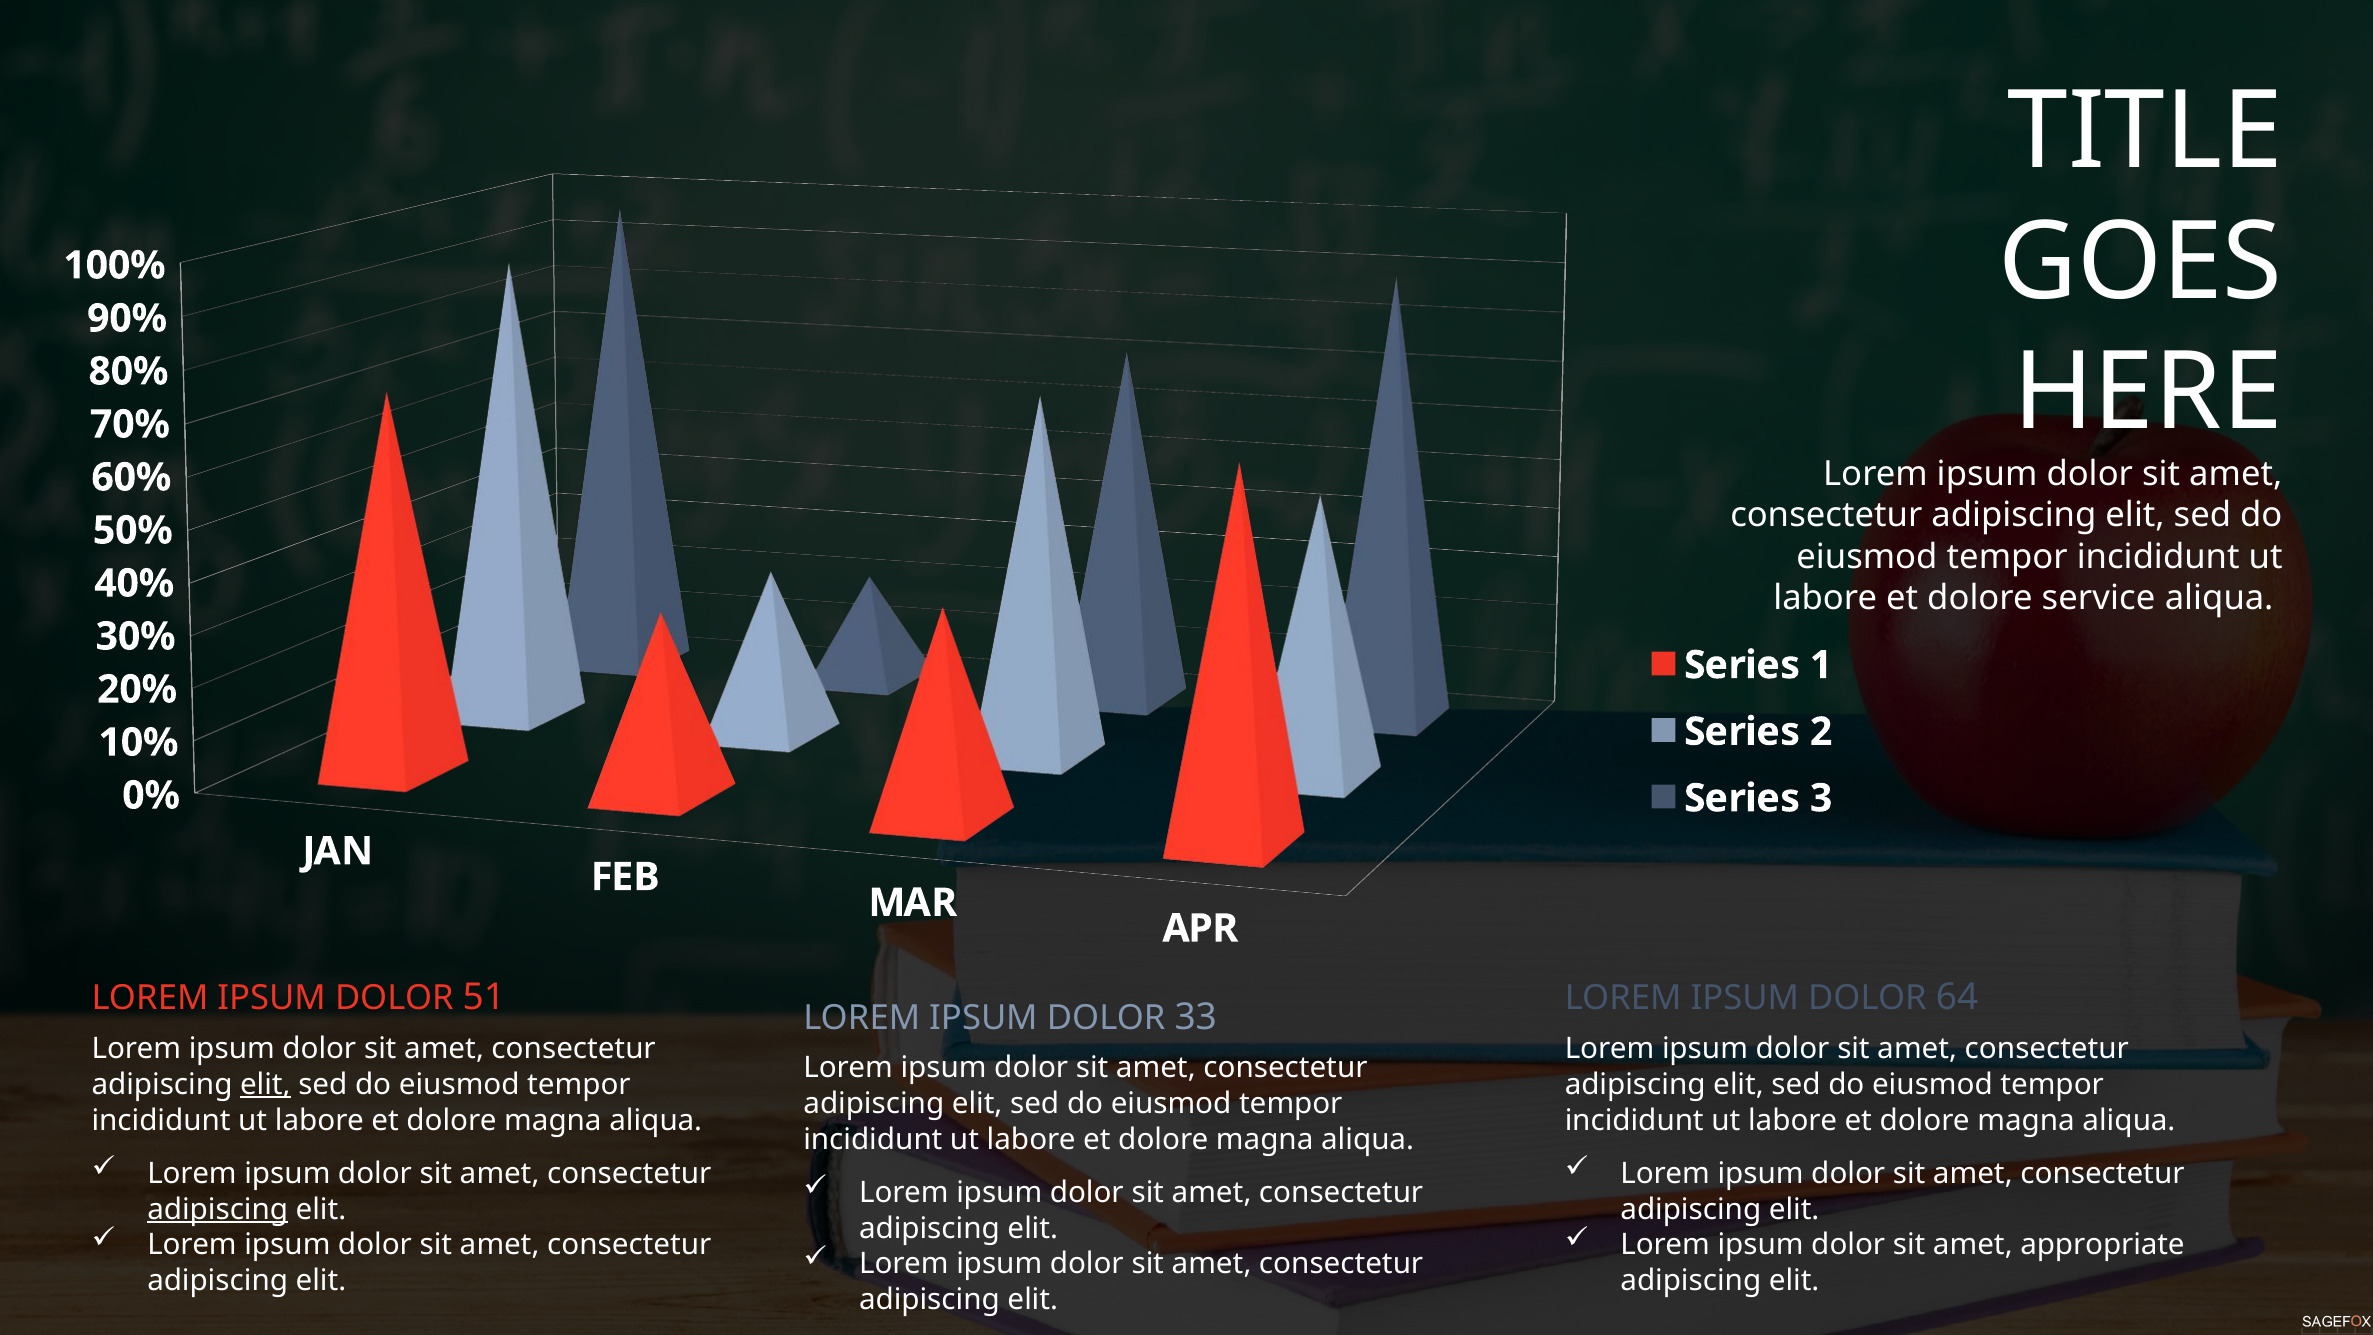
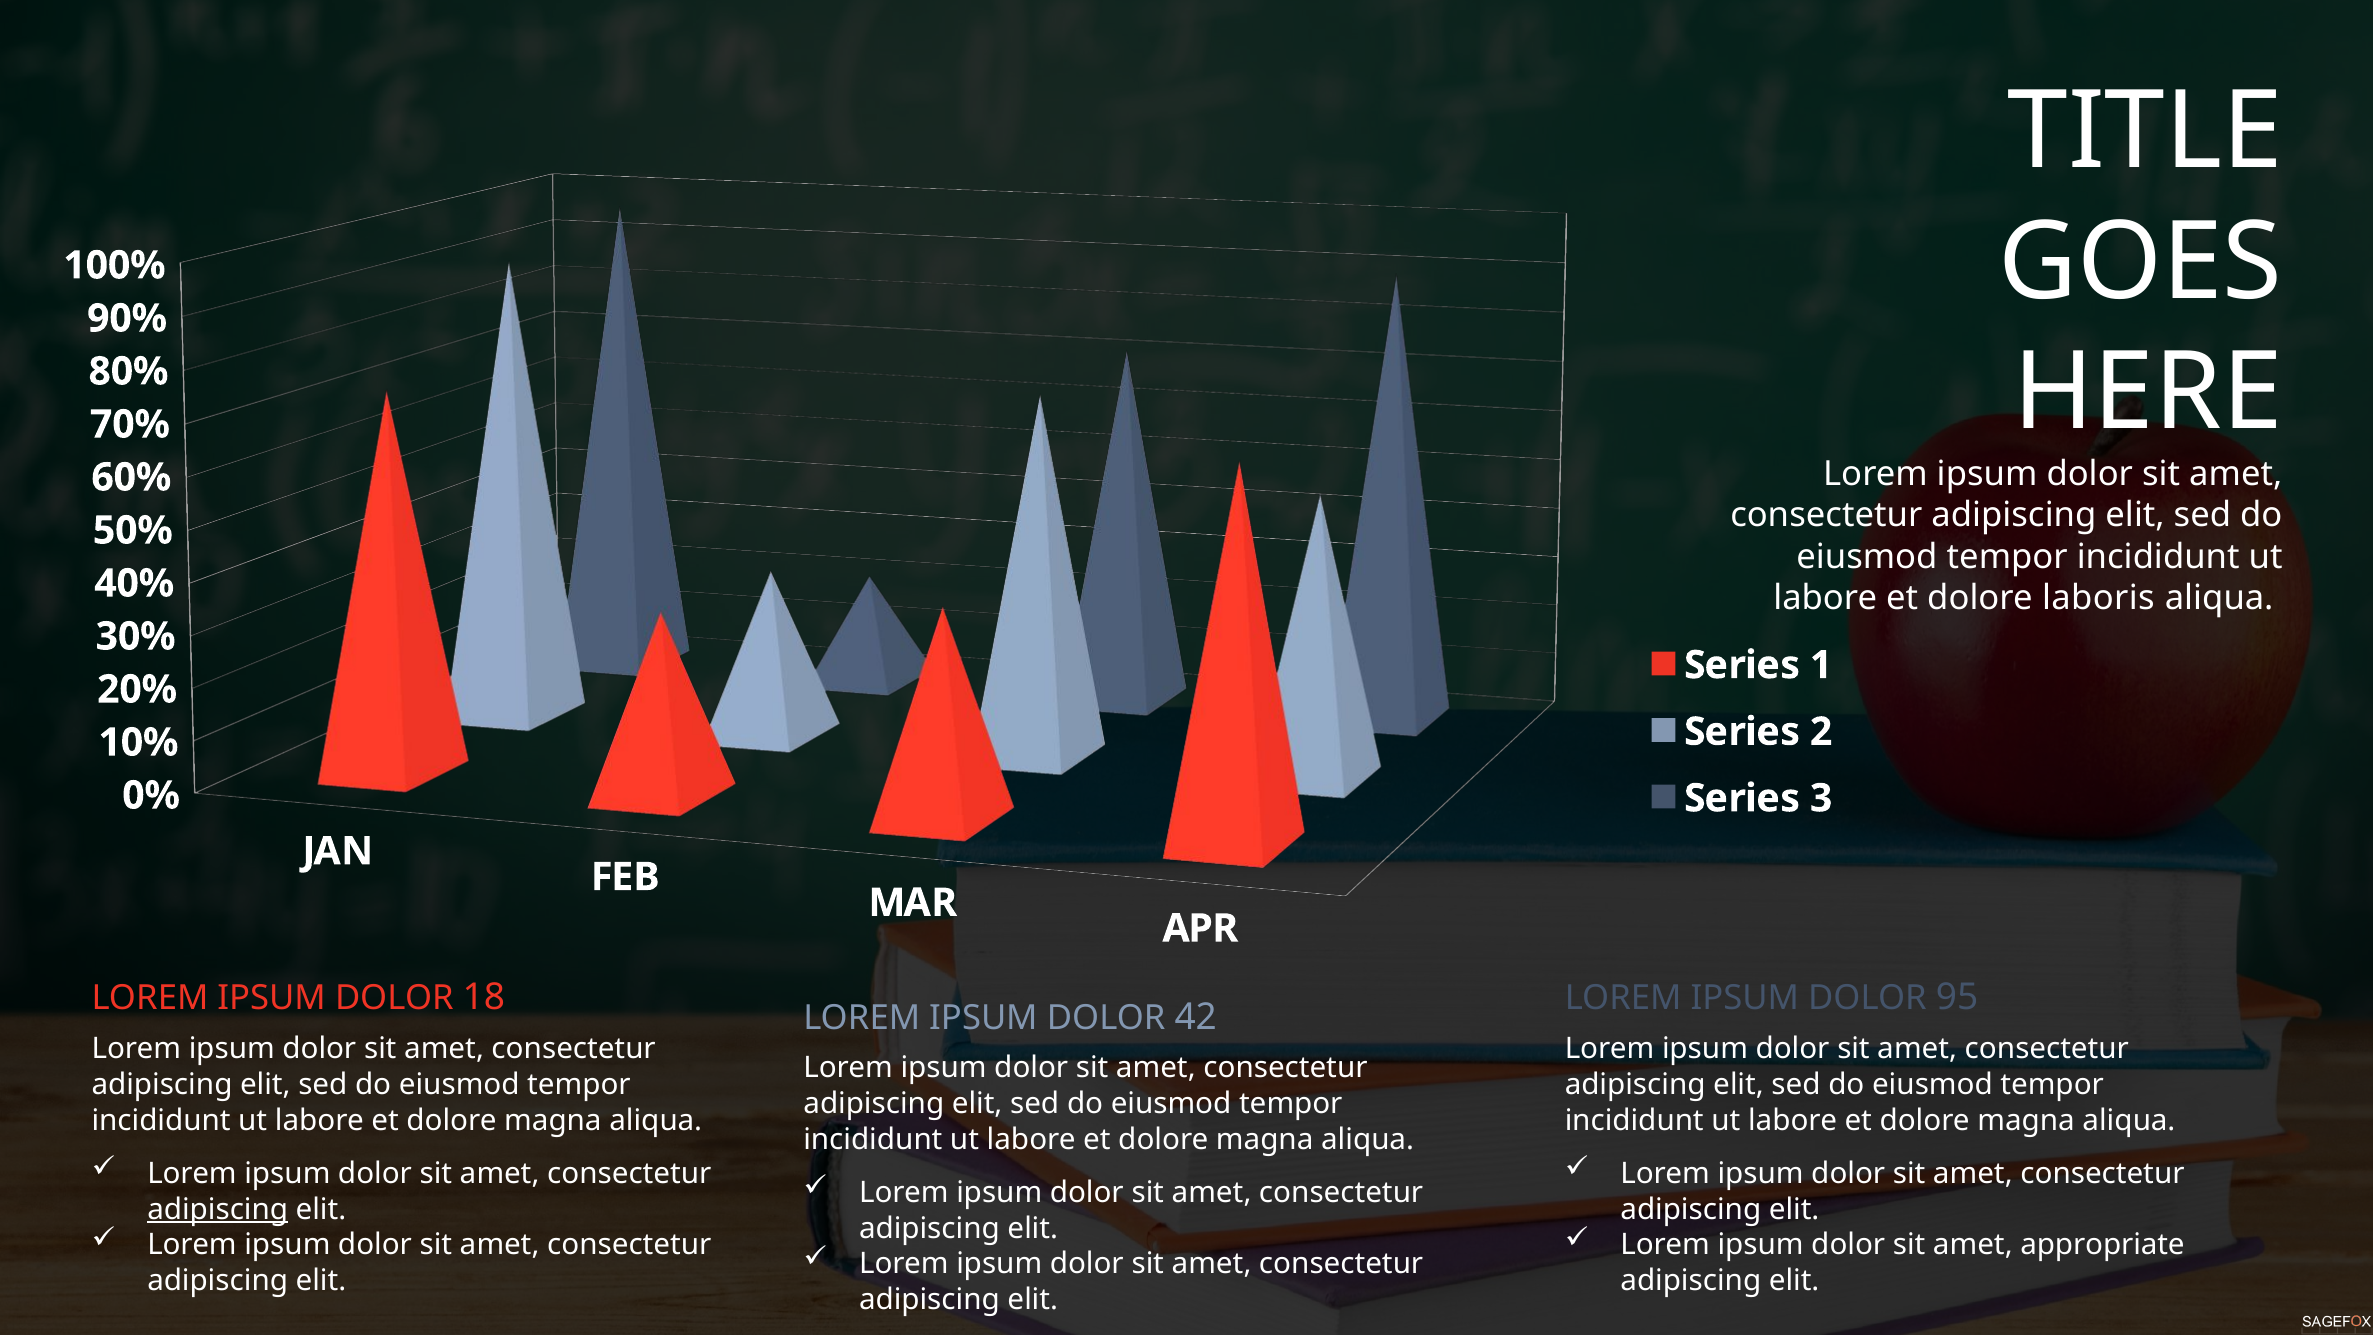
service: service -> laboris (2098, 598)
51: 51 -> 18 (484, 998)
64: 64 -> 95 (1957, 998)
33: 33 -> 42 (1196, 1017)
elit underline: present -> none (265, 1084)
